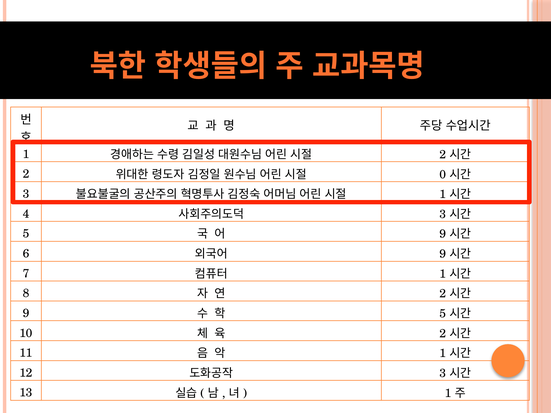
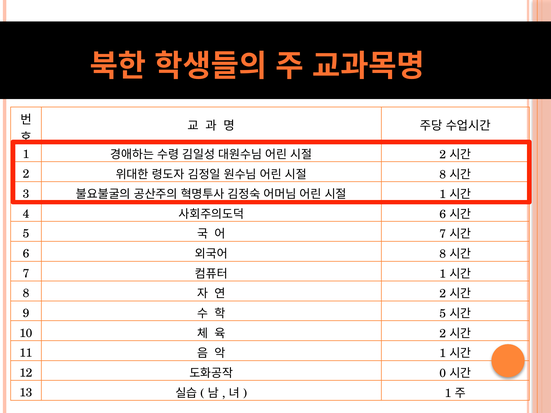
0: 0 -> 8 (443, 175)
3: 3 -> 6 (443, 214)
9: 9 -> 7 (443, 234)
9: 9 -> 8 (443, 254)
3: 3 -> 0 (443, 373)
